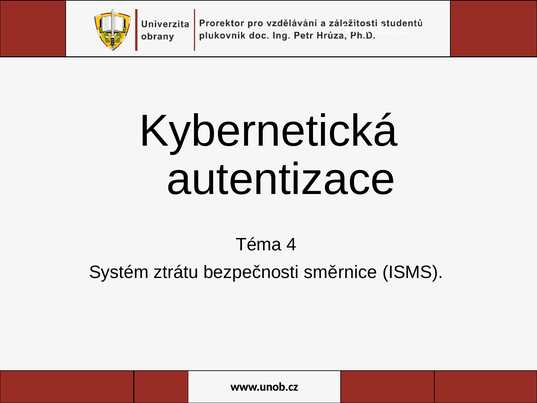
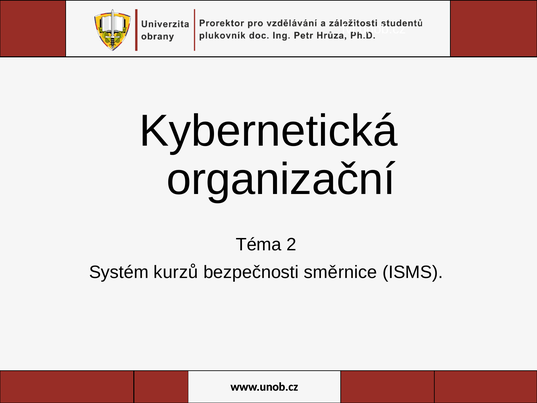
autentizace: autentizace -> organizační (281, 179)
4: 4 -> 2 (291, 245)
ztrátu: ztrátu -> kurzů (176, 272)
